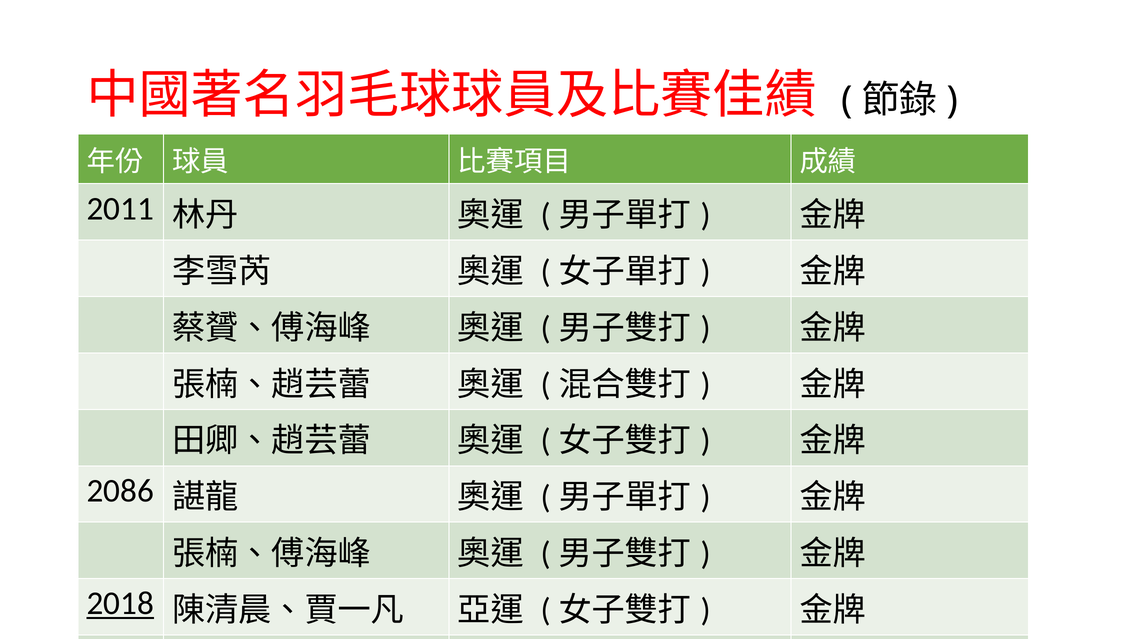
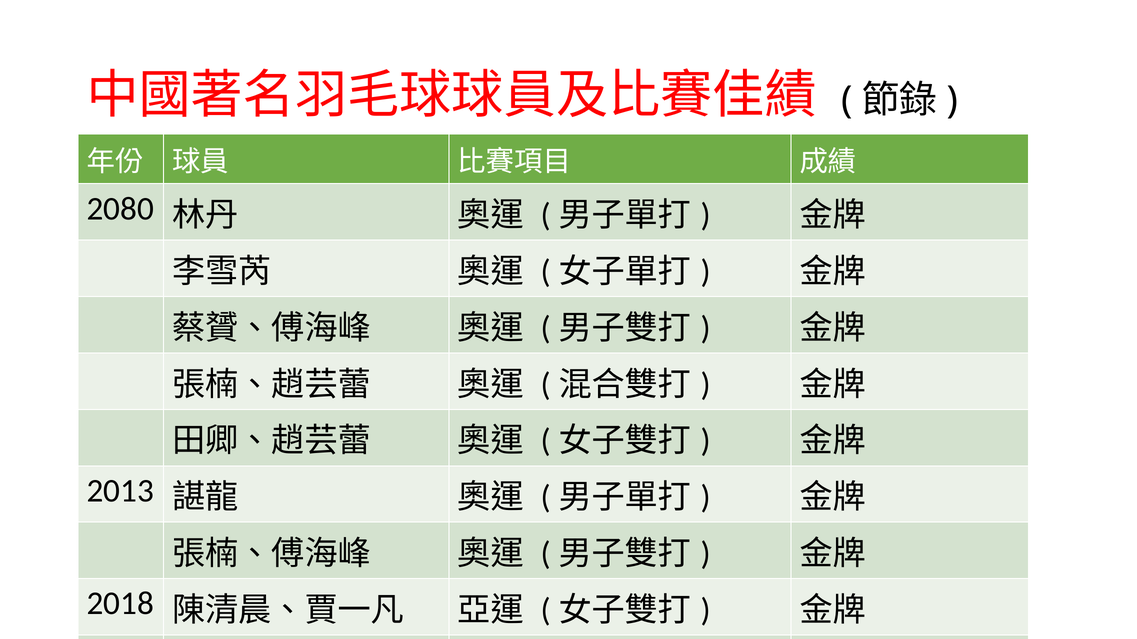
2011: 2011 -> 2080 (120, 209)
2086: 2086 -> 2013 (120, 491)
2018 underline: present -> none (120, 604)
